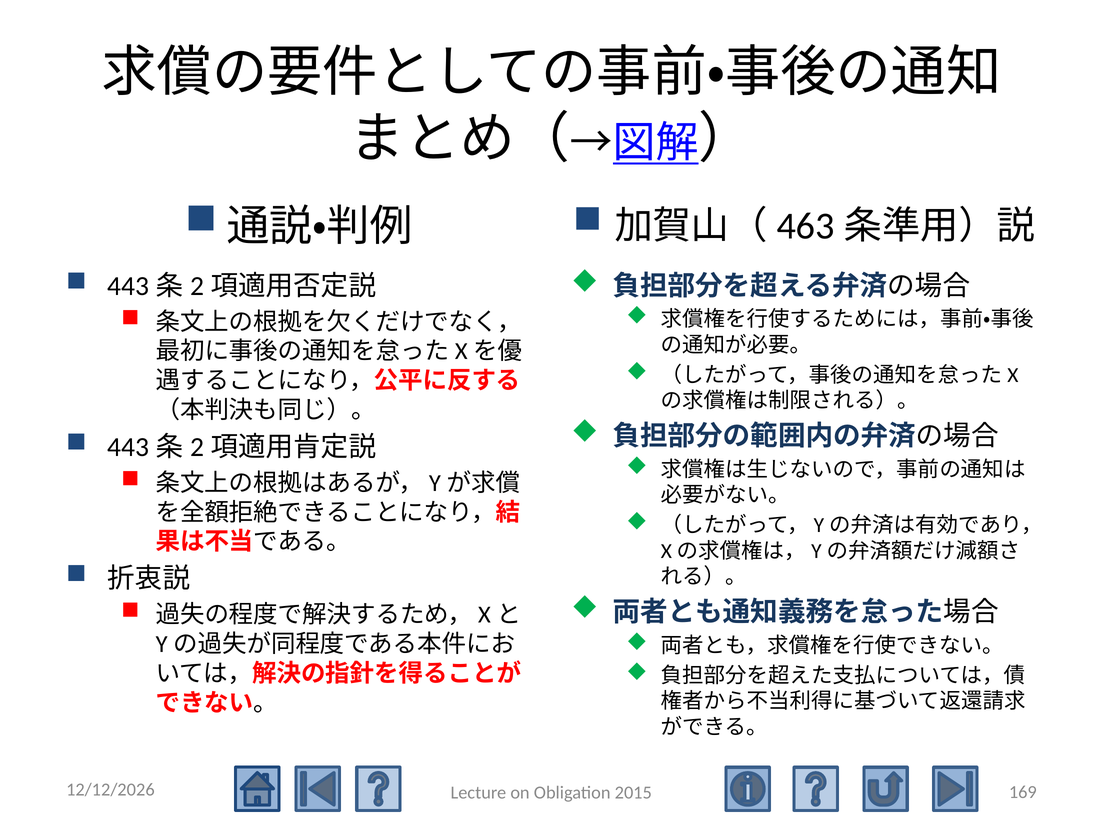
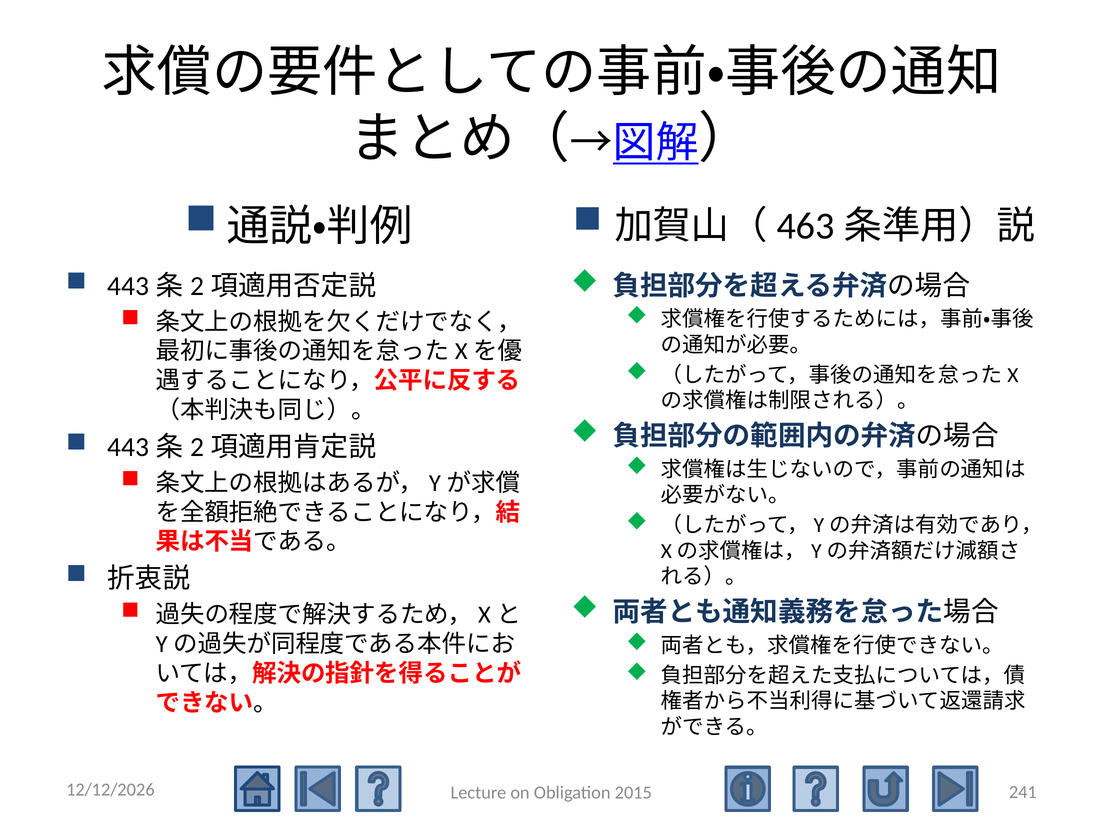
169: 169 -> 241 (1023, 792)
